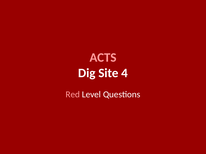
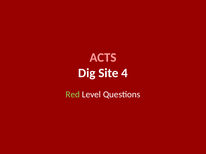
Red colour: pink -> light green (73, 95)
